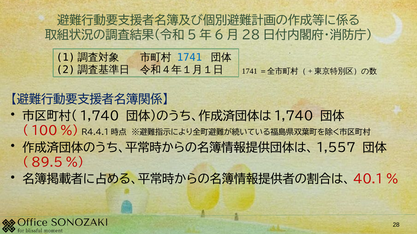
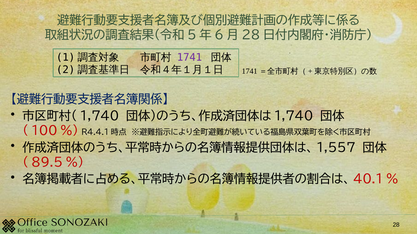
1741 colour: blue -> purple (189, 57)
